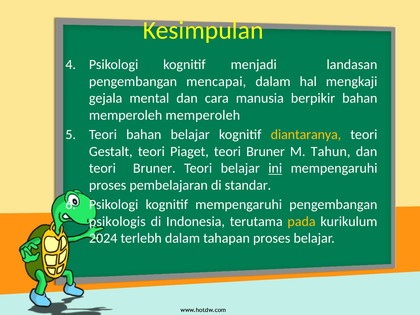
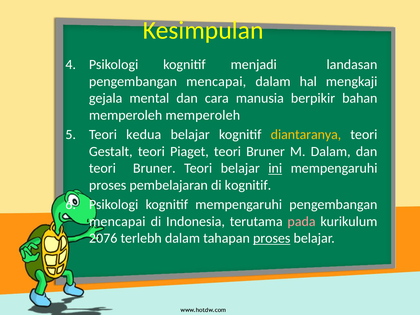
Teori bahan: bahan -> kedua (144, 135)
M Tahun: Tahun -> Dalam (331, 151)
di standar: standar -> kognitif (248, 185)
psikologis: psikologis -> mencapai (117, 221)
pada colour: yellow -> pink (302, 221)
2024: 2024 -> 2076 (103, 238)
proses underline: none -> present (272, 238)
